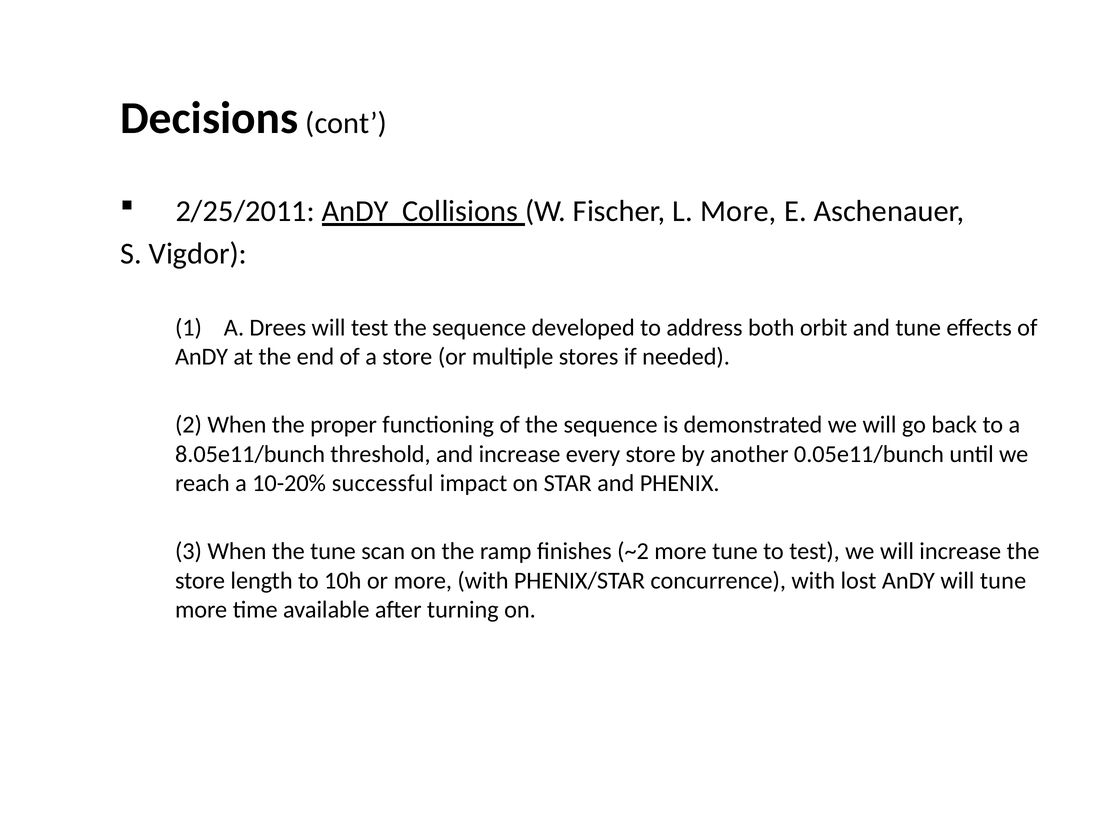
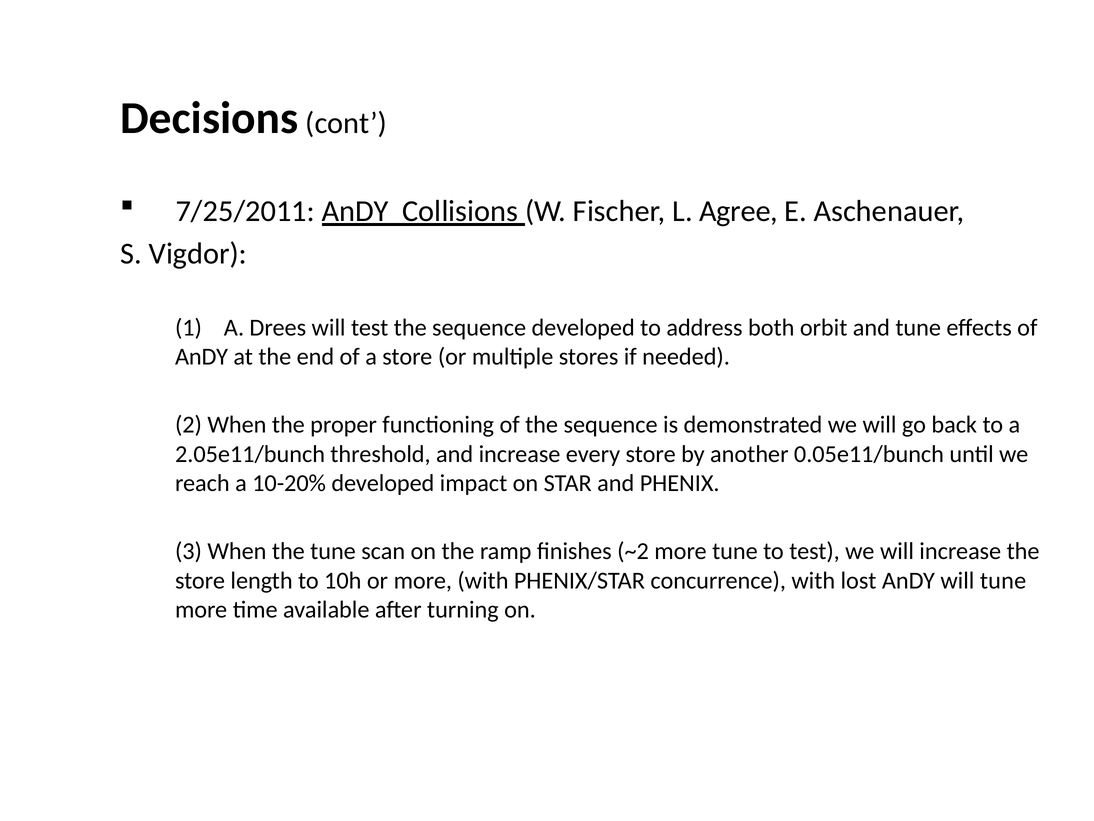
2/25/2011: 2/25/2011 -> 7/25/2011 (245, 211)
L More: More -> Agree (739, 211)
8.05e11/bunch: 8.05e11/bunch -> 2.05e11/bunch (250, 454)
10-20% successful: successful -> developed (383, 483)
